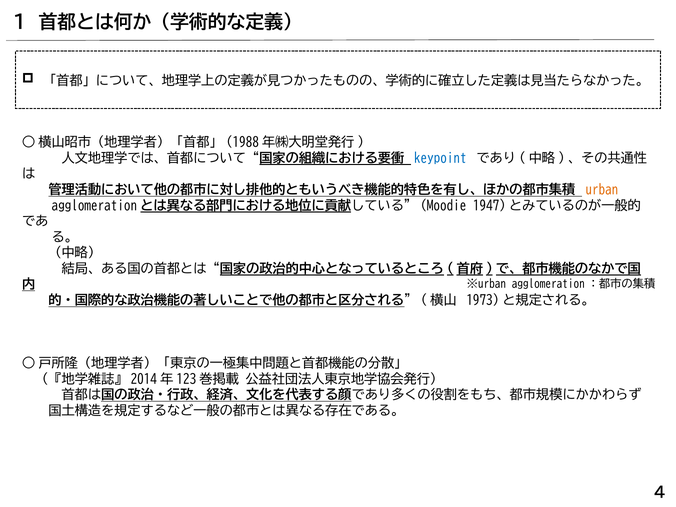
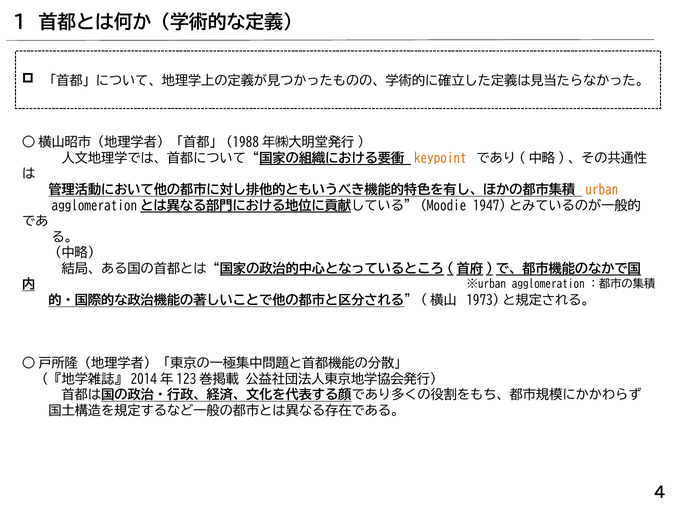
keypoint colour: blue -> orange (440, 158)
